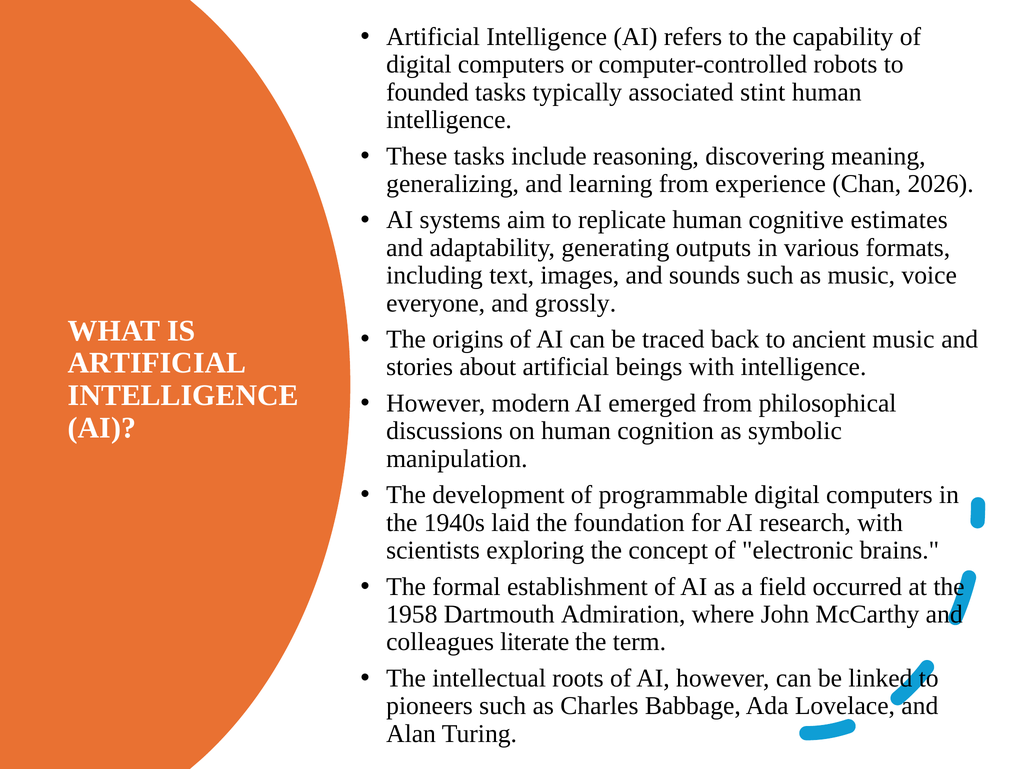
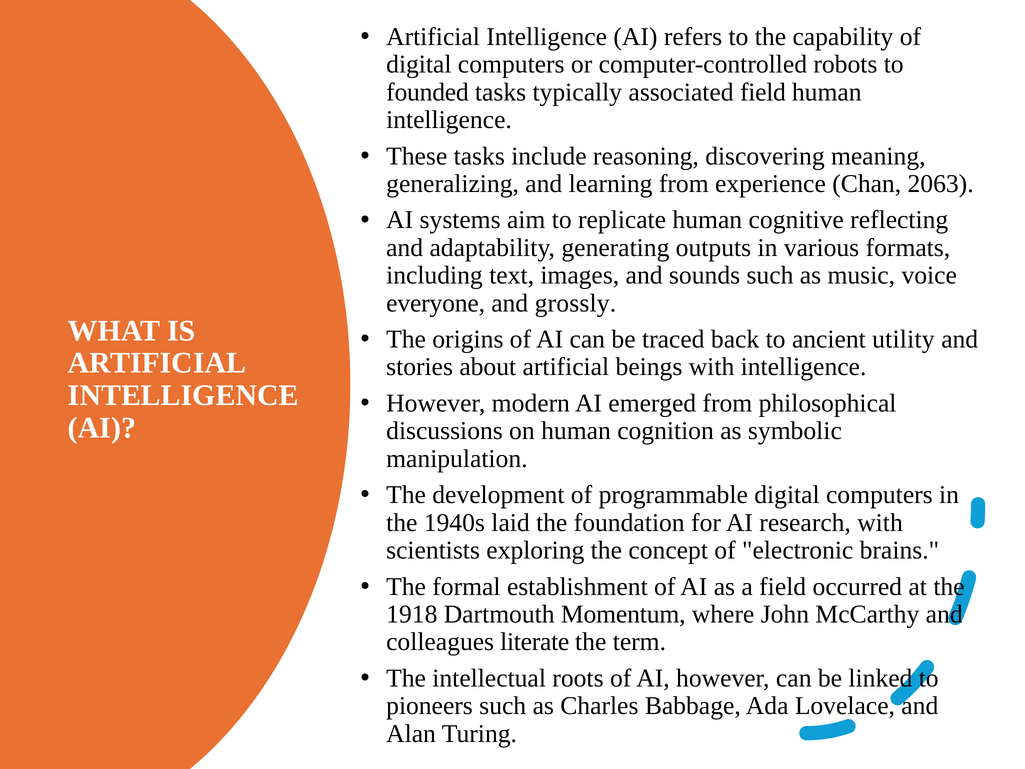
associated stint: stint -> field (763, 92)
2026: 2026 -> 2063 (941, 184)
estimates: estimates -> reflecting (899, 220)
ancient music: music -> utility (903, 339)
1958: 1958 -> 1918 (412, 614)
Admiration: Admiration -> Momentum (623, 614)
